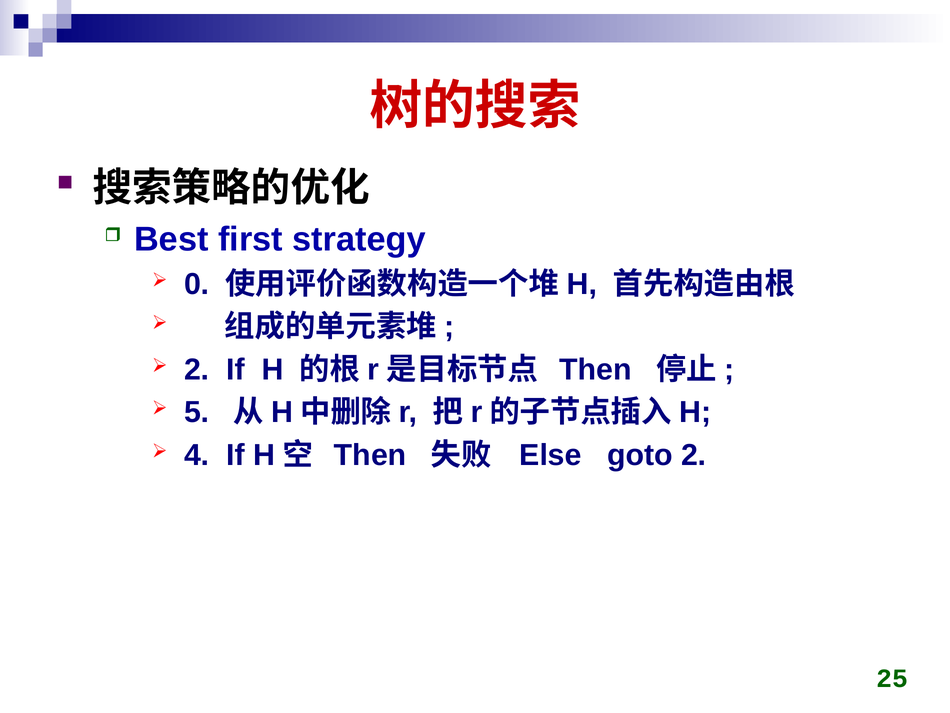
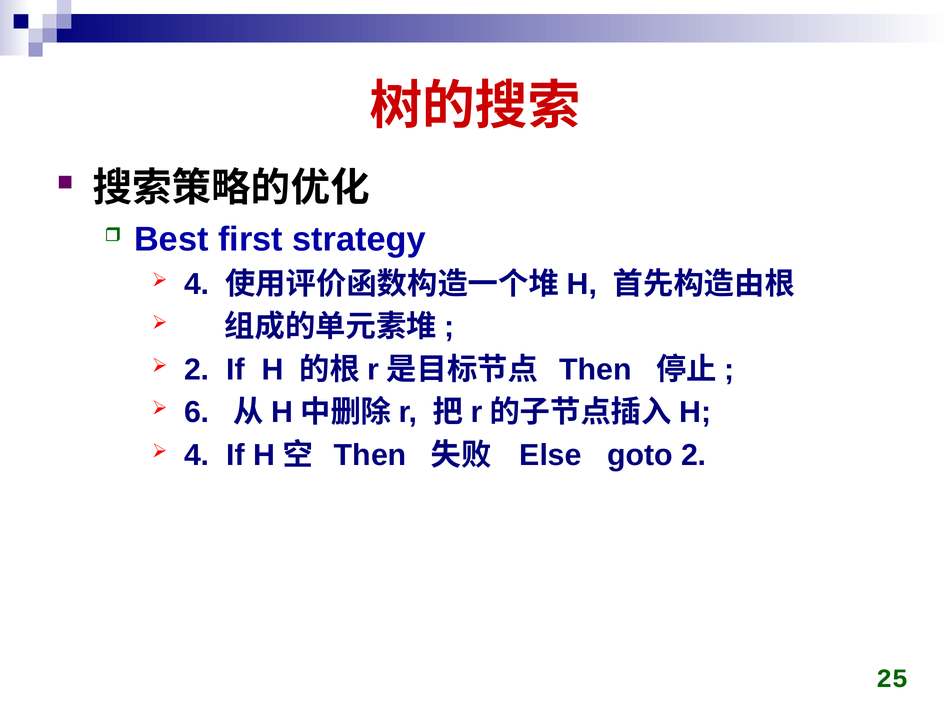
0: 0 -> 4 (197, 284)
5: 5 -> 6 (197, 412)
